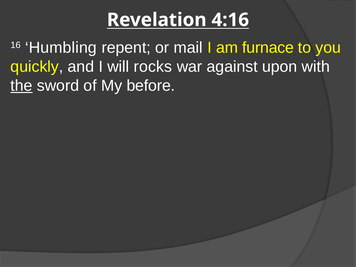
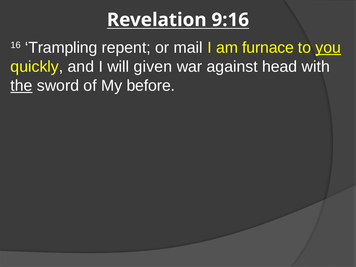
4:16: 4:16 -> 9:16 (230, 20)
Humbling: Humbling -> Trampling (61, 48)
you underline: none -> present (328, 48)
rocks: rocks -> given (153, 67)
upon: upon -> head (280, 67)
